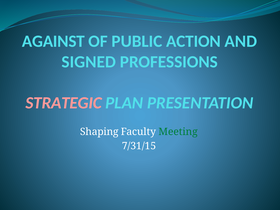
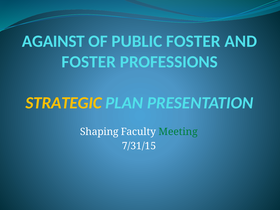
PUBLIC ACTION: ACTION -> FOSTER (193, 41)
SIGNED: SIGNED -> FOSTER (89, 62)
STRATEGIC colour: pink -> yellow (64, 103)
